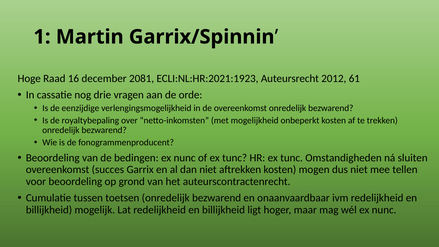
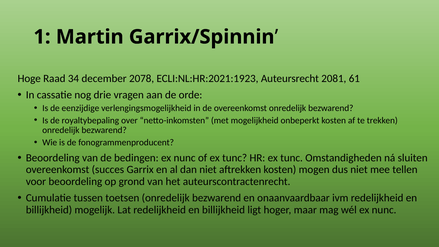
16: 16 -> 34 (73, 79)
2081: 2081 -> 2078 (142, 79)
2012: 2012 -> 2081 (334, 79)
